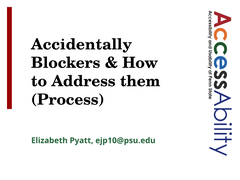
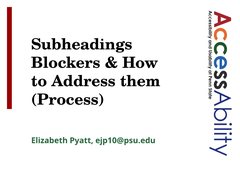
Accidentally: Accidentally -> Subheadings (82, 44)
